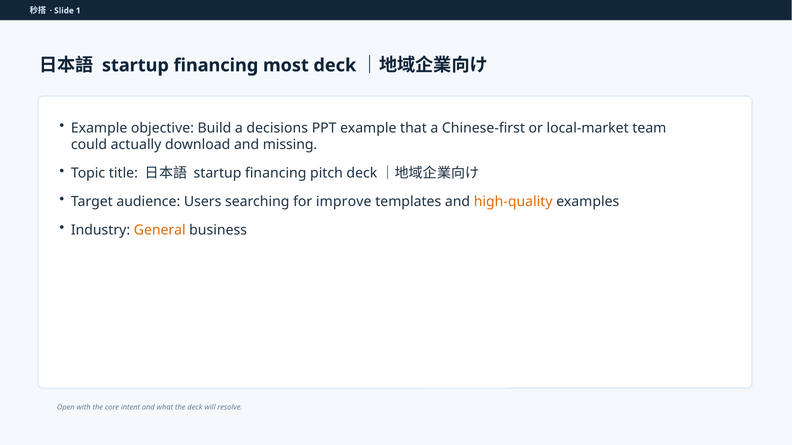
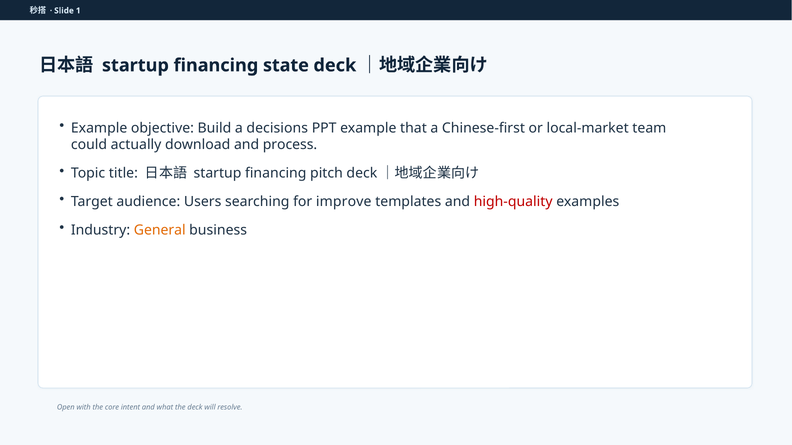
most: most -> state (286, 65)
missing: missing -> process (290, 145)
high-quality colour: orange -> red (513, 202)
